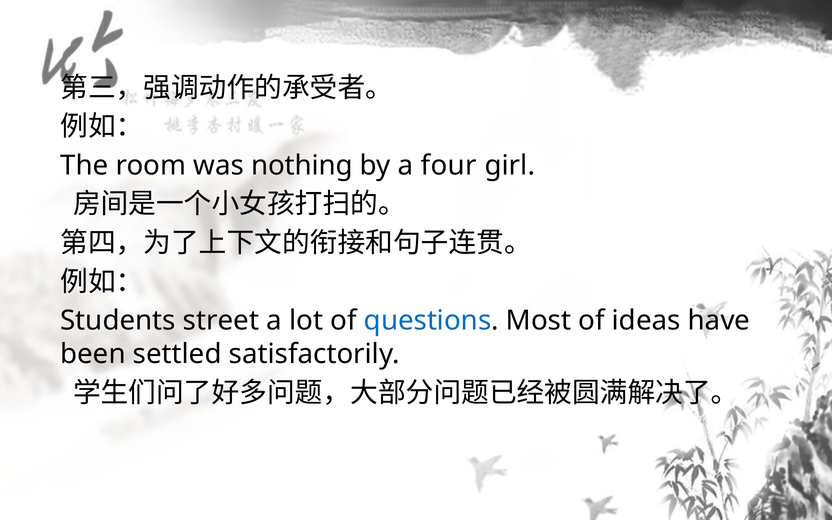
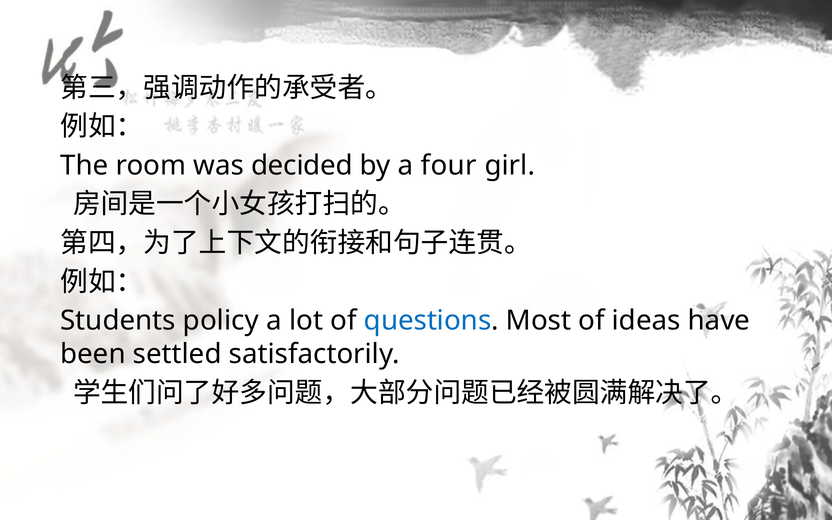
nothing: nothing -> decided (302, 165)
street: street -> policy (221, 321)
